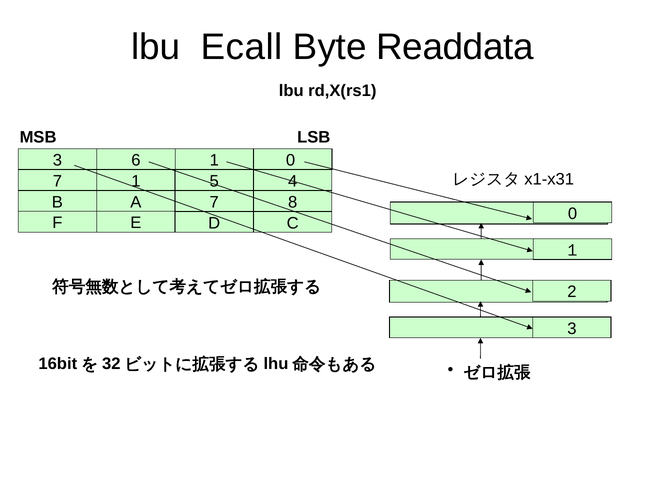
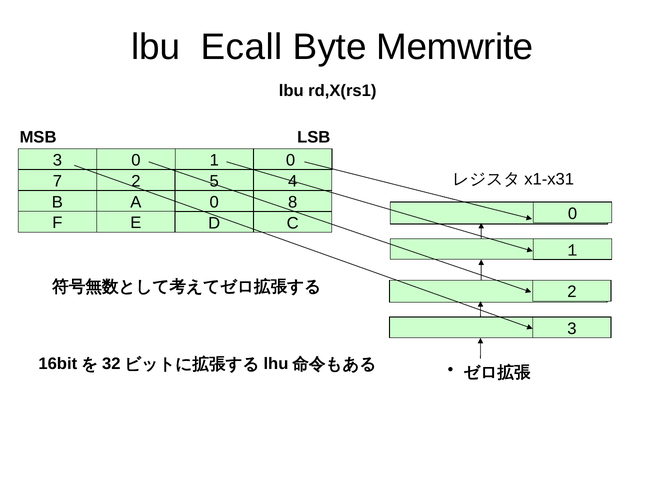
Readdata: Readdata -> Memwrite (455, 47)
3 6: 6 -> 0 (136, 160)
7 1: 1 -> 2 (136, 181)
A 7: 7 -> 0 (214, 202)
